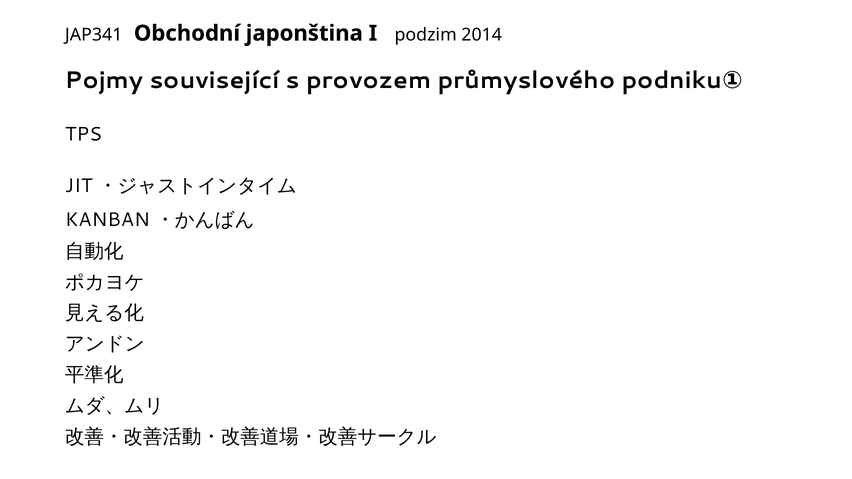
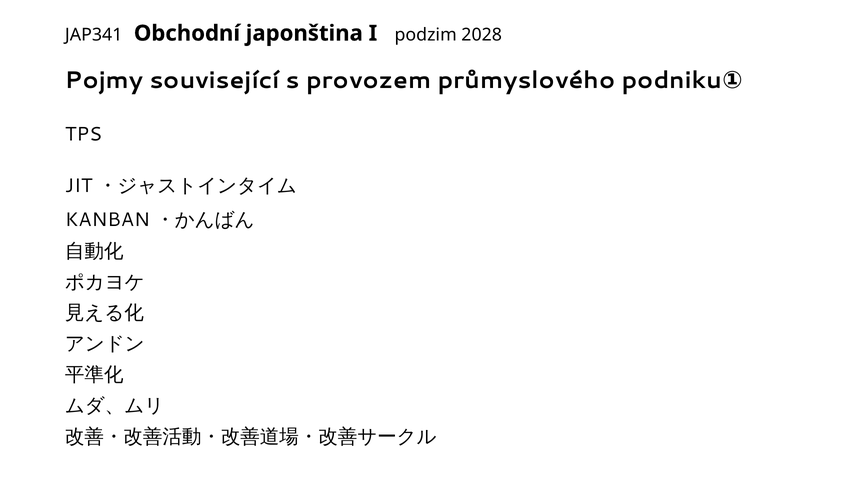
2014: 2014 -> 2028 (482, 35)
